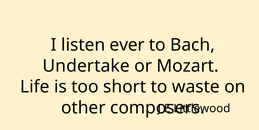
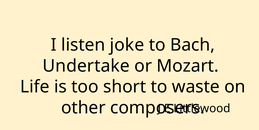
ever: ever -> joke (127, 45)
